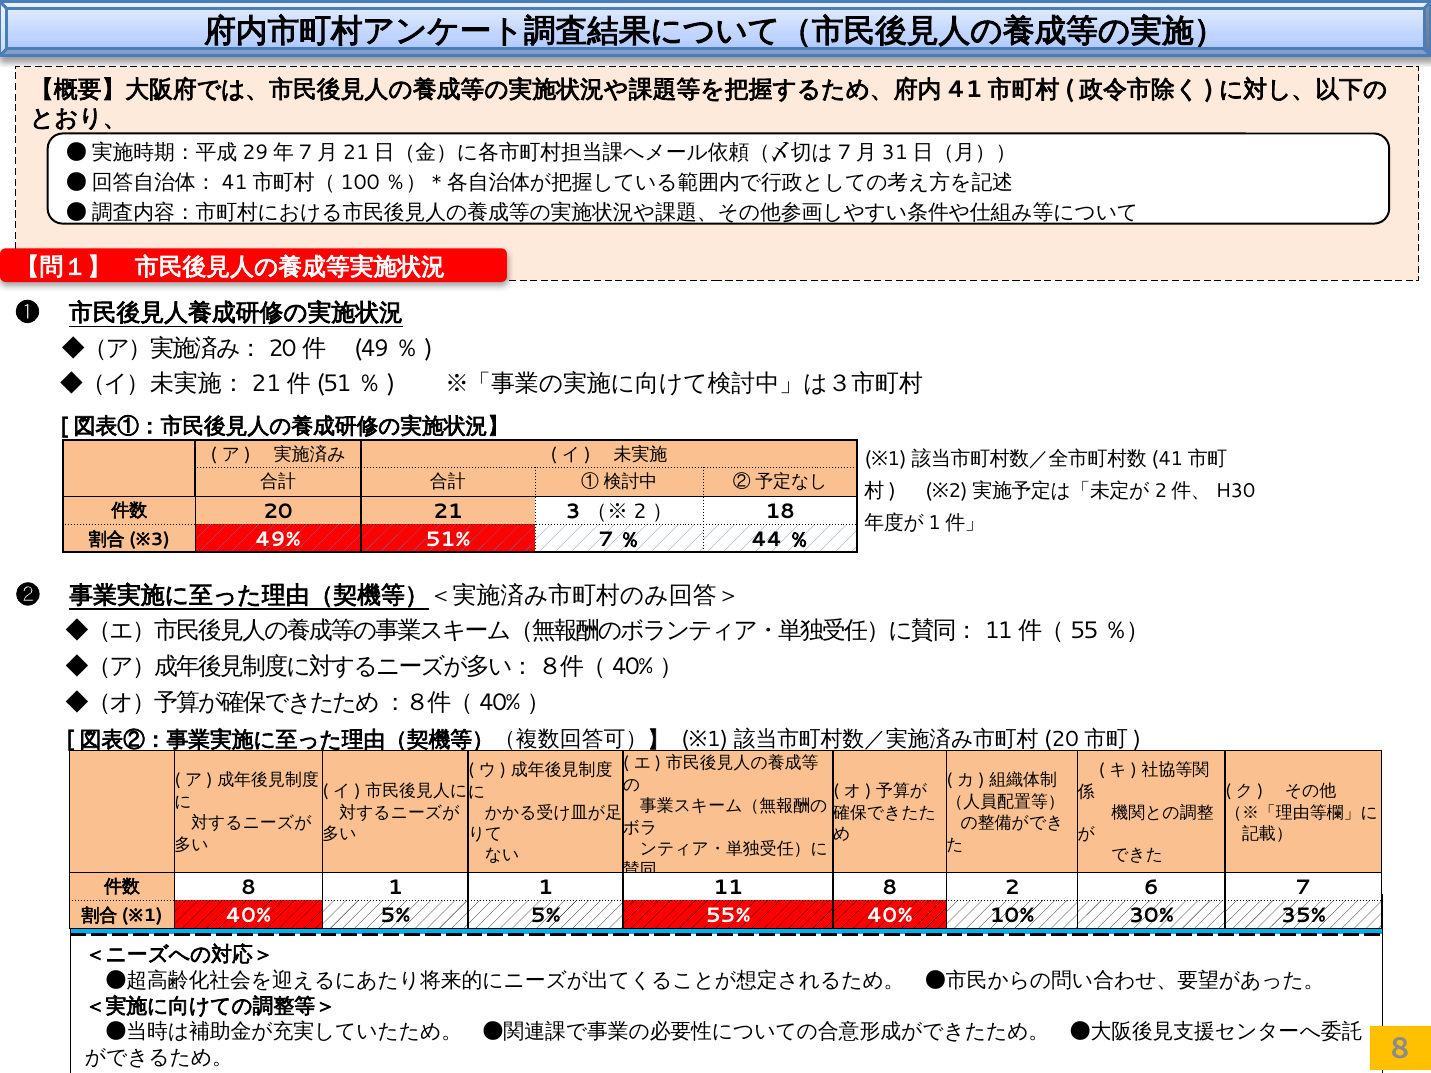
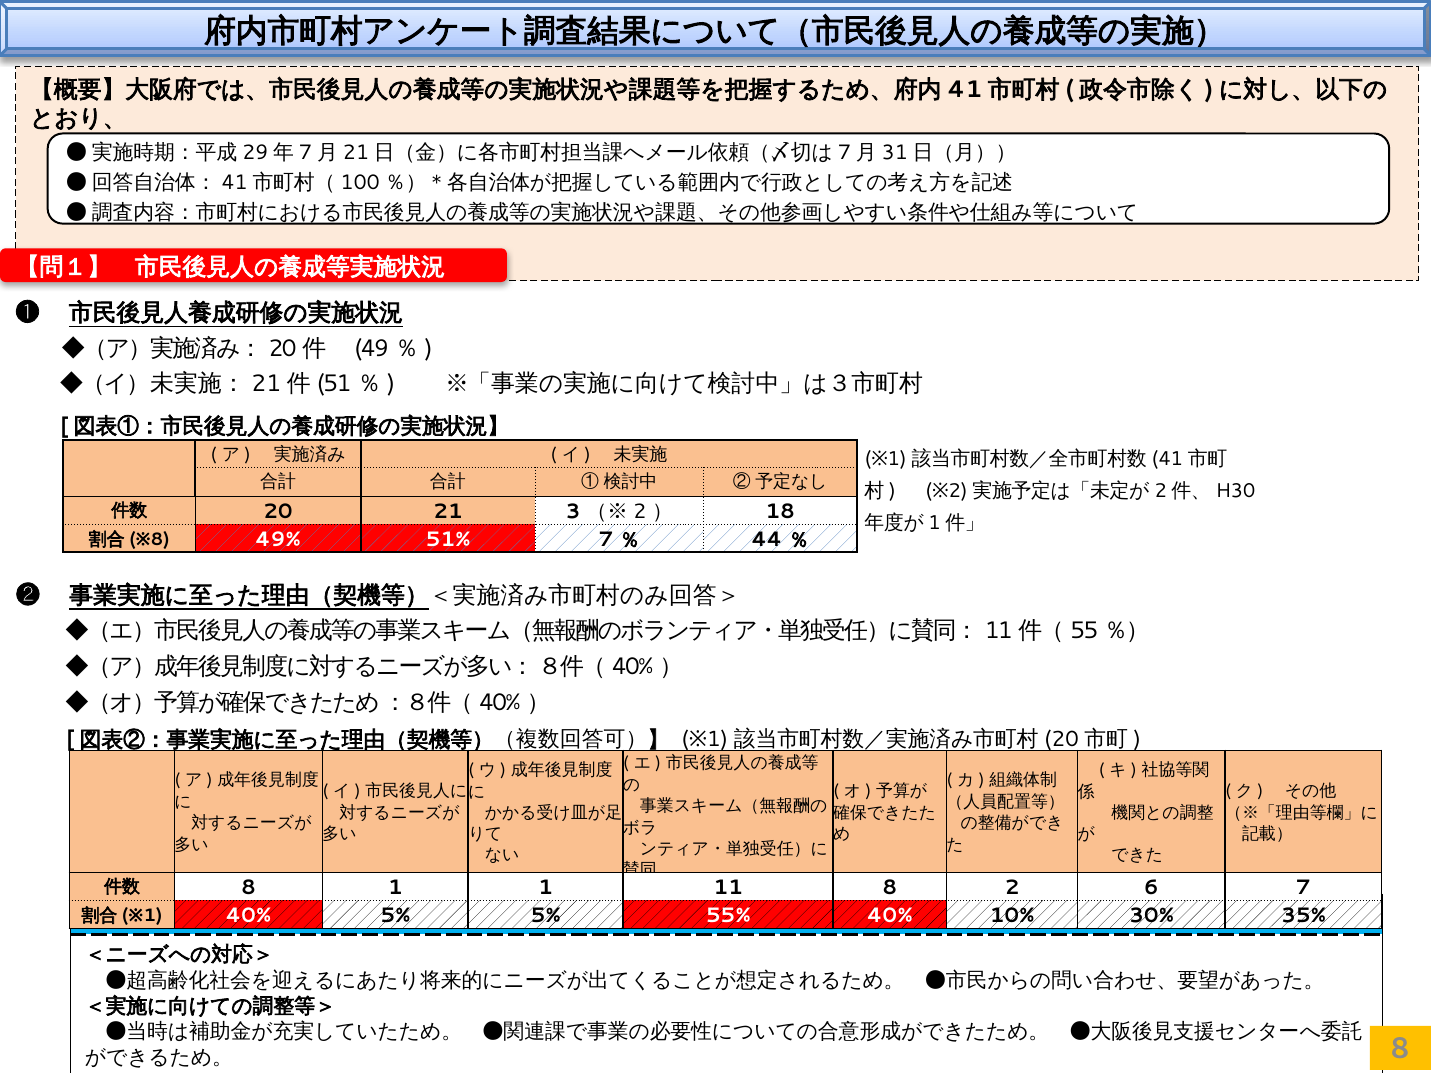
3: 3 -> 8 (160, 539)
